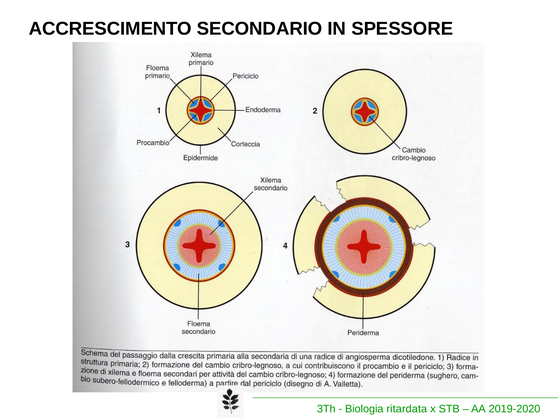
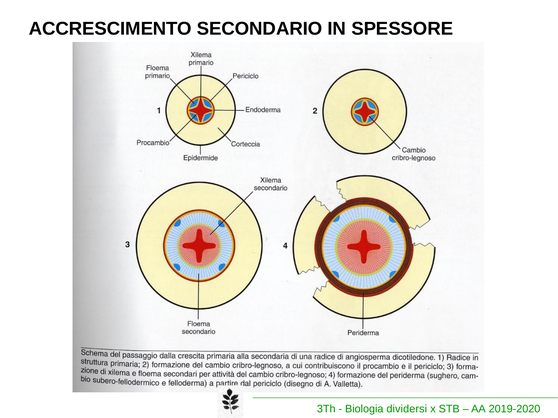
ritardata: ritardata -> dividersi (407, 409)
